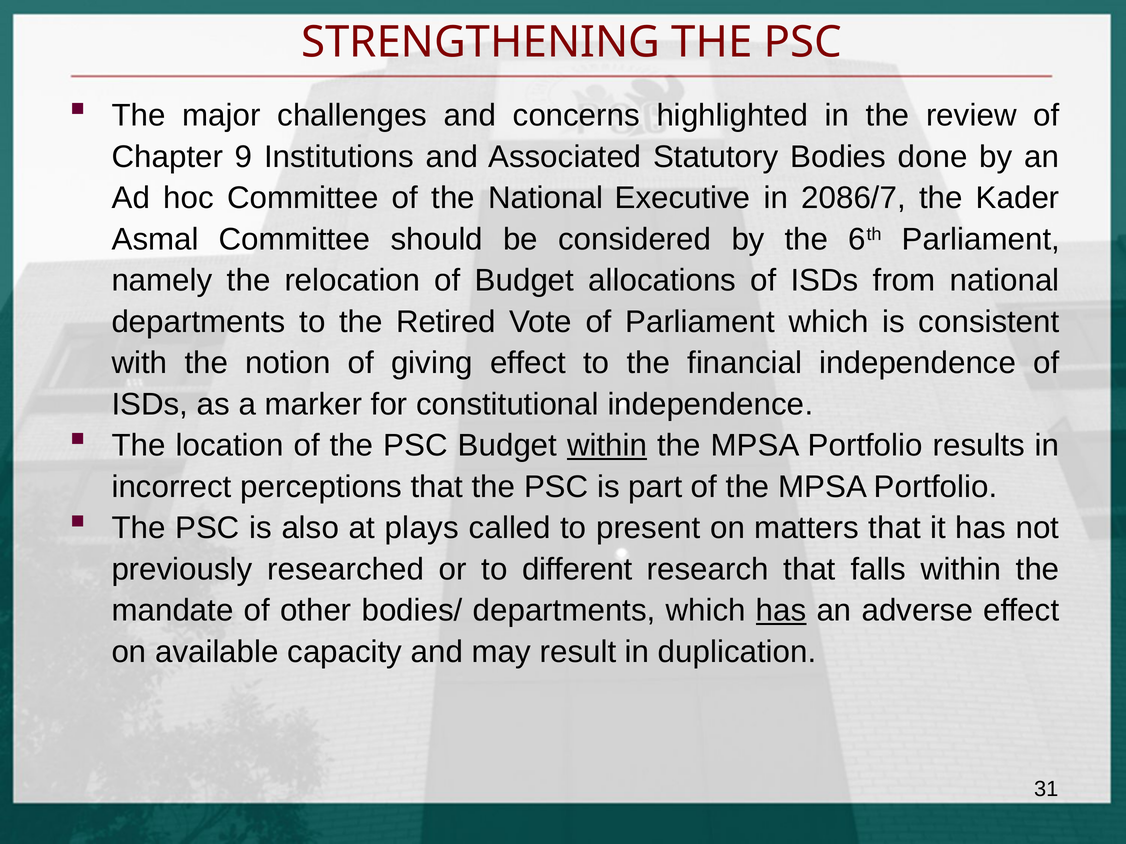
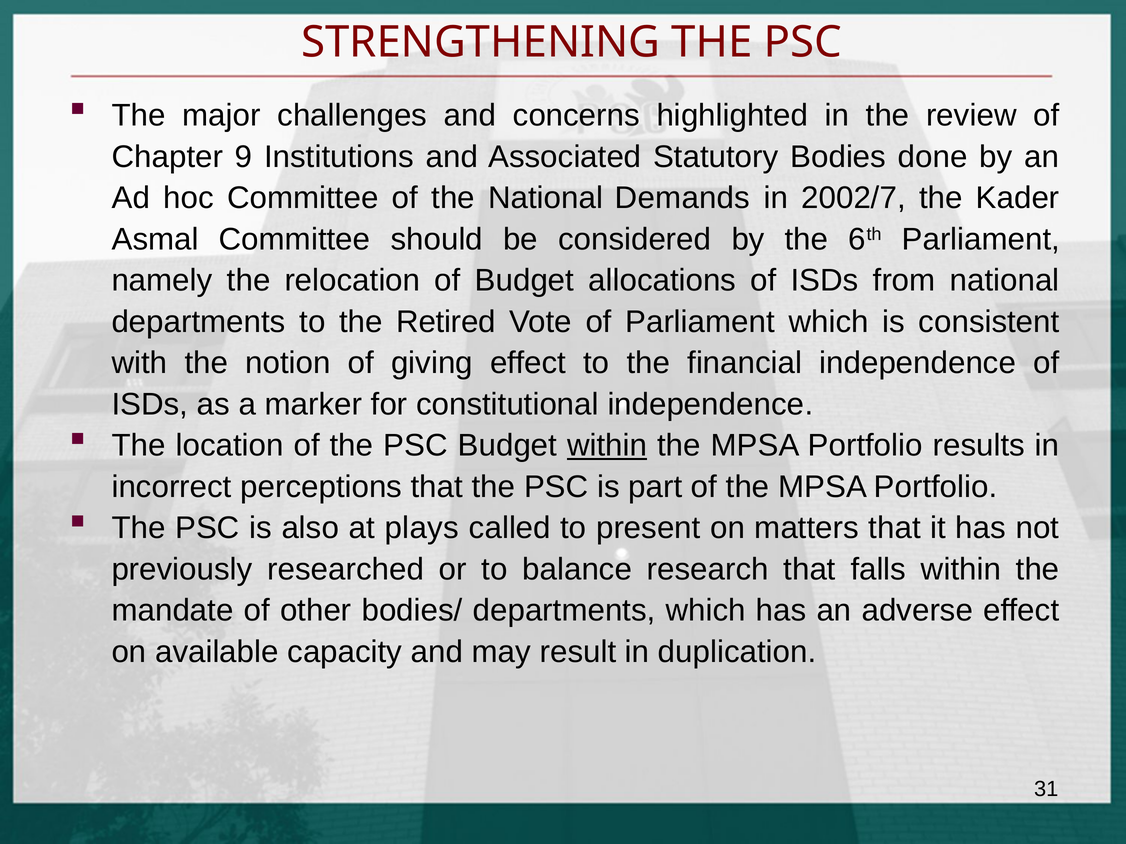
Executive: Executive -> Demands (682, 198)
2086/7: 2086/7 -> 2002/7 (853, 198)
different: different -> balance (577, 570)
has underline: present -> none (781, 611)
